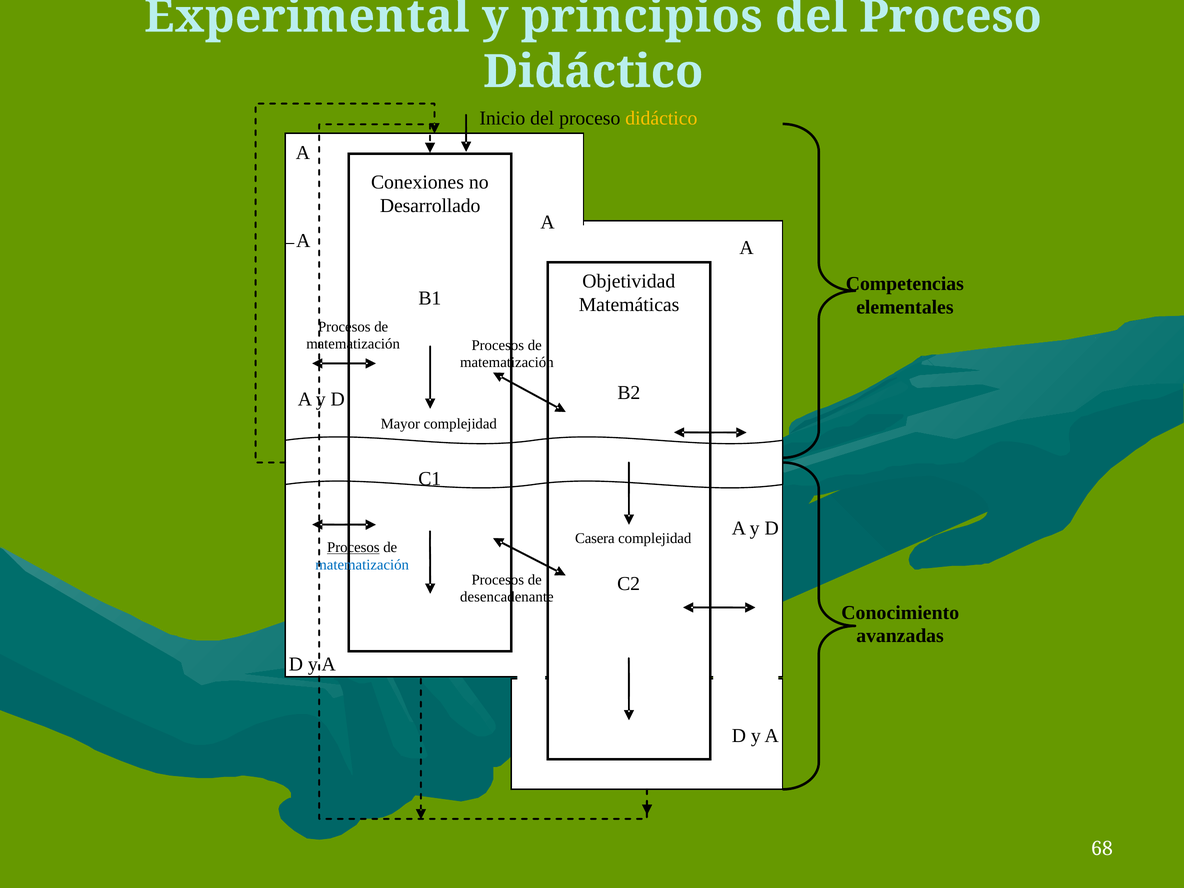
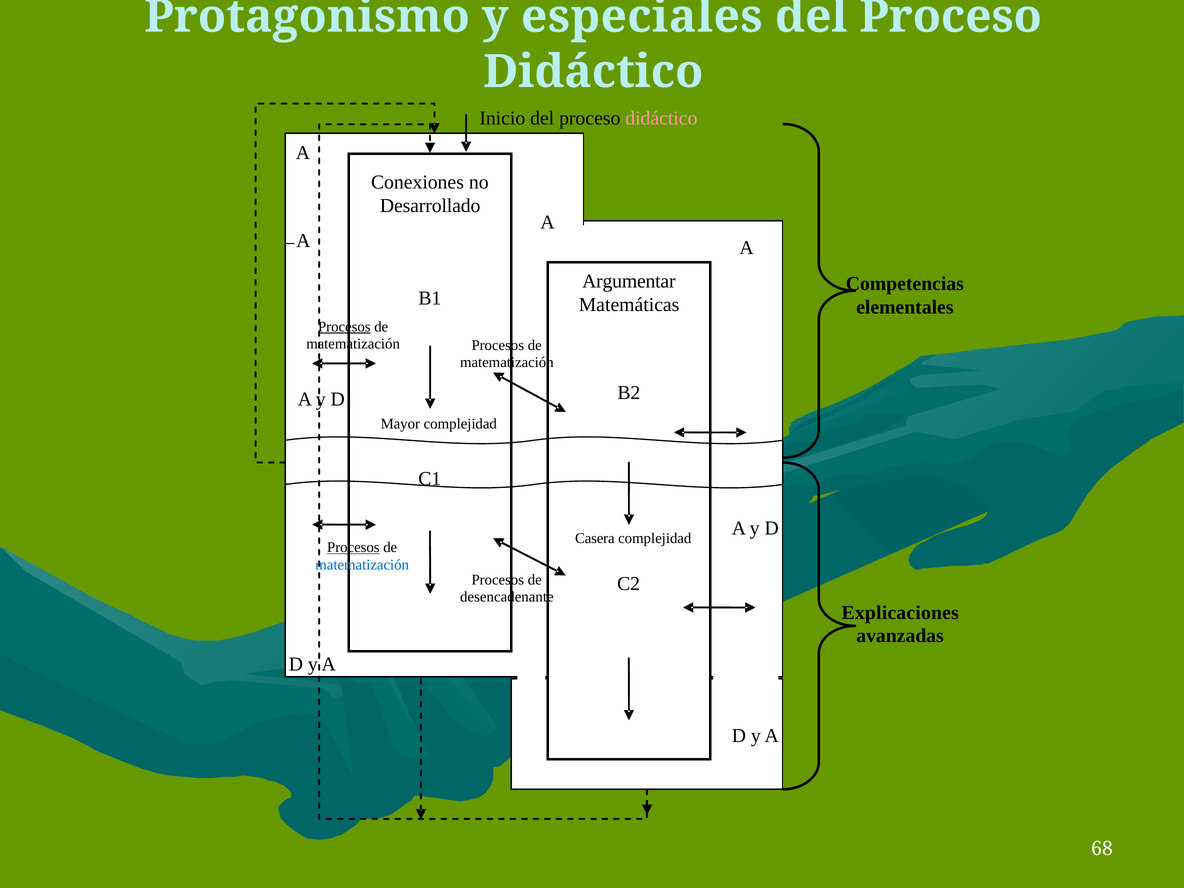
Experimental: Experimental -> Protagonismo (307, 17)
principios: principios -> especiales (642, 17)
didáctico colour: yellow -> pink (661, 118)
Objetividad: Objetividad -> Argumentar (629, 281)
Procesos underline: none -> present (344, 327)
Conocimiento: Conocimiento -> Explicaciones (900, 613)
